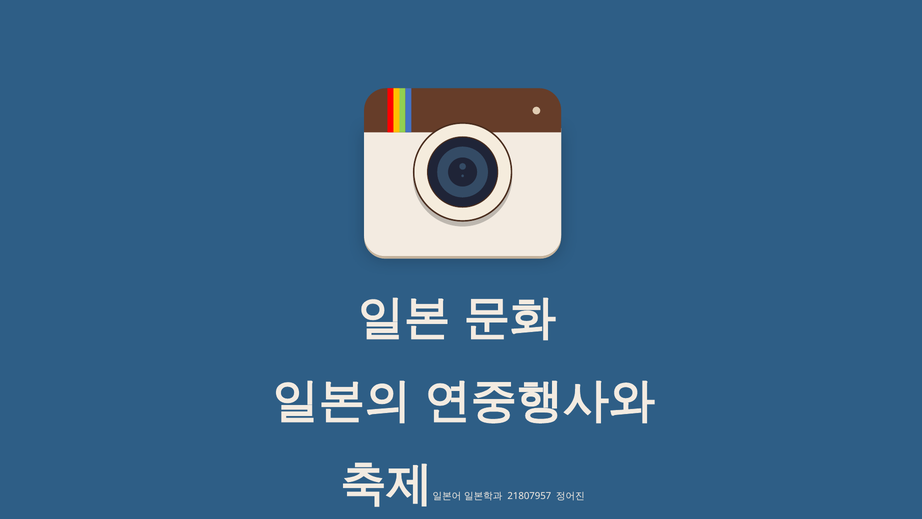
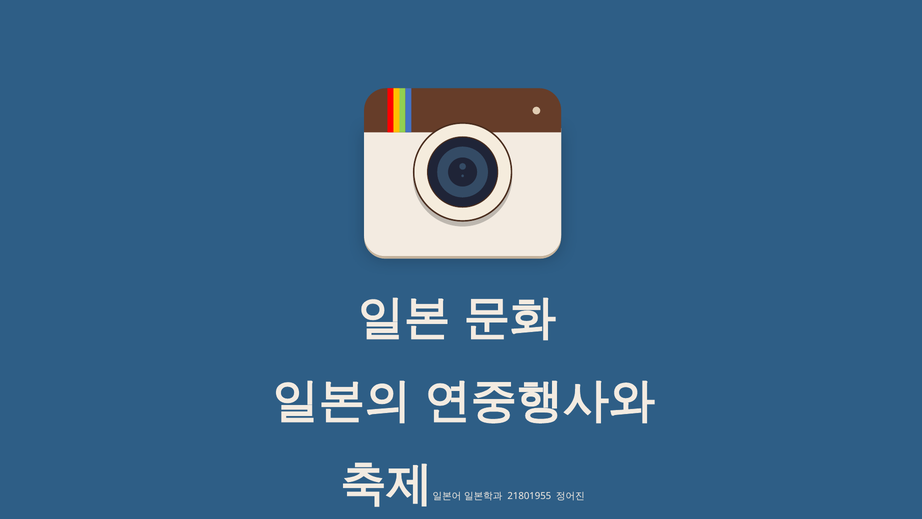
21807957: 21807957 -> 21801955 (529, 496)
